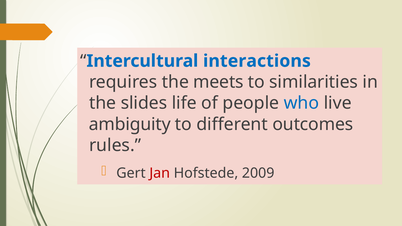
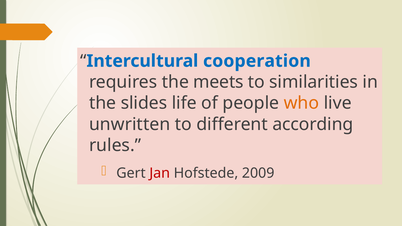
interactions: interactions -> cooperation (257, 61)
who colour: blue -> orange (301, 103)
ambiguity: ambiguity -> unwritten (130, 124)
outcomes: outcomes -> according (313, 124)
